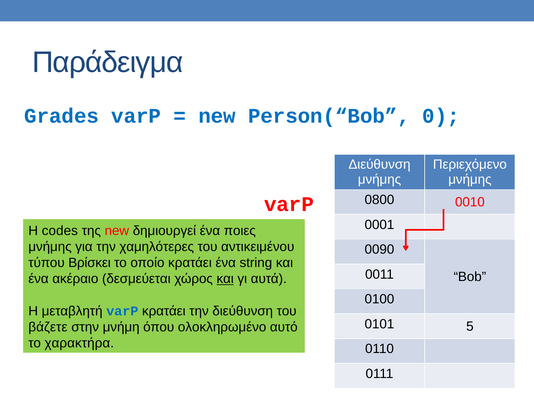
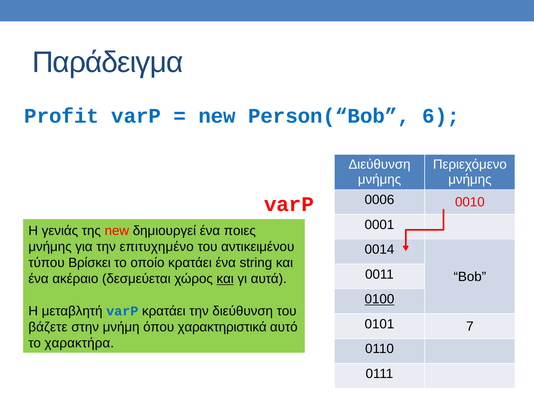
Grades: Grades -> Profit (62, 116)
0: 0 -> 6 (441, 116)
0800: 0800 -> 0006 (379, 200)
codes: codes -> γενιάς (60, 230)
χαμηλότερες: χαμηλότερες -> επιτυχημένο (157, 246)
0090: 0090 -> 0014 (379, 249)
0100 underline: none -> present (379, 299)
5: 5 -> 7 (470, 326)
ολοκληρωμένο: ολοκληρωμένο -> χαρακτηριστικά (222, 327)
